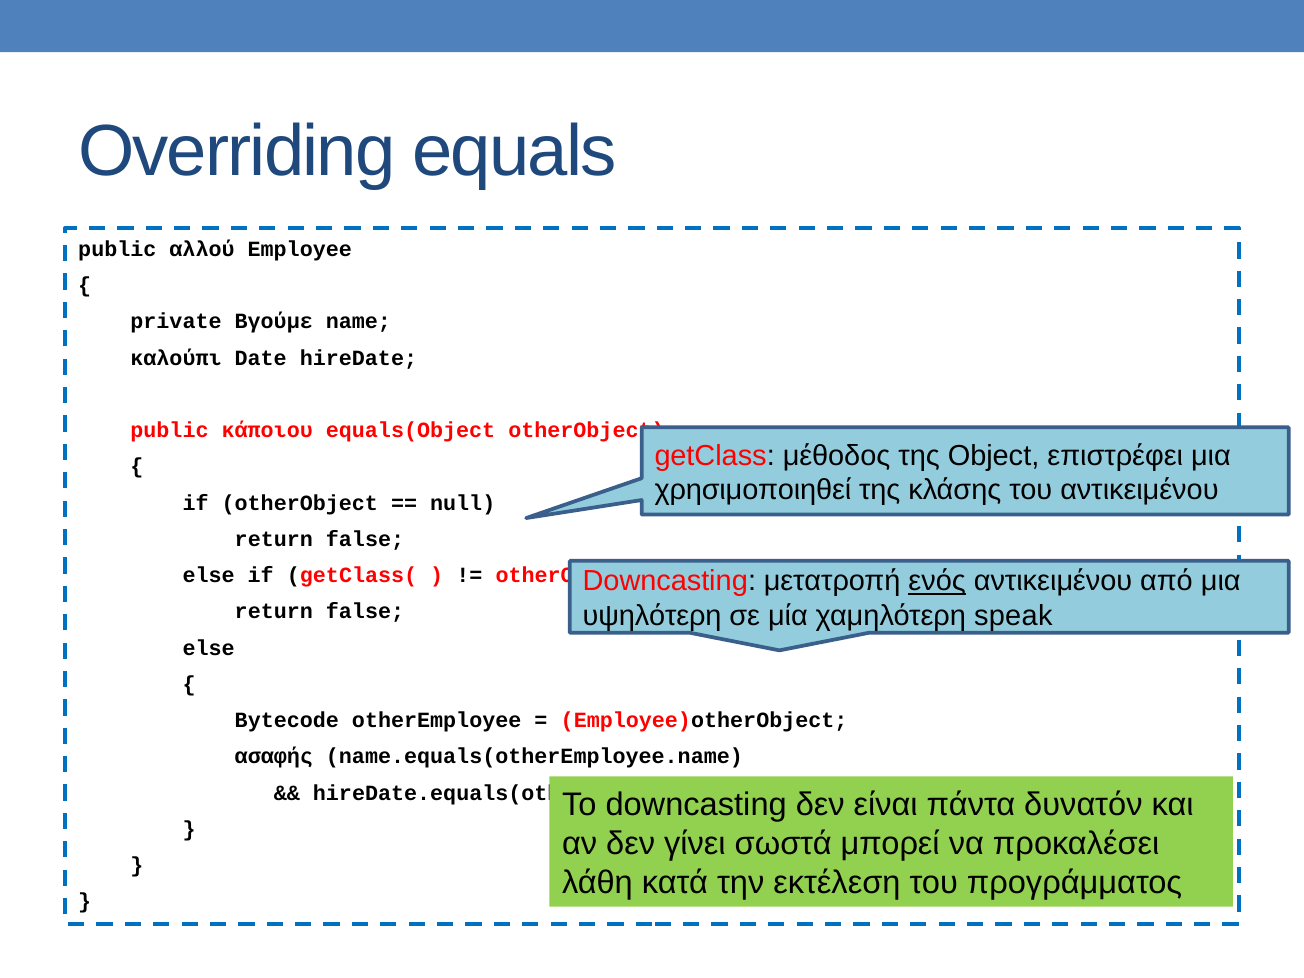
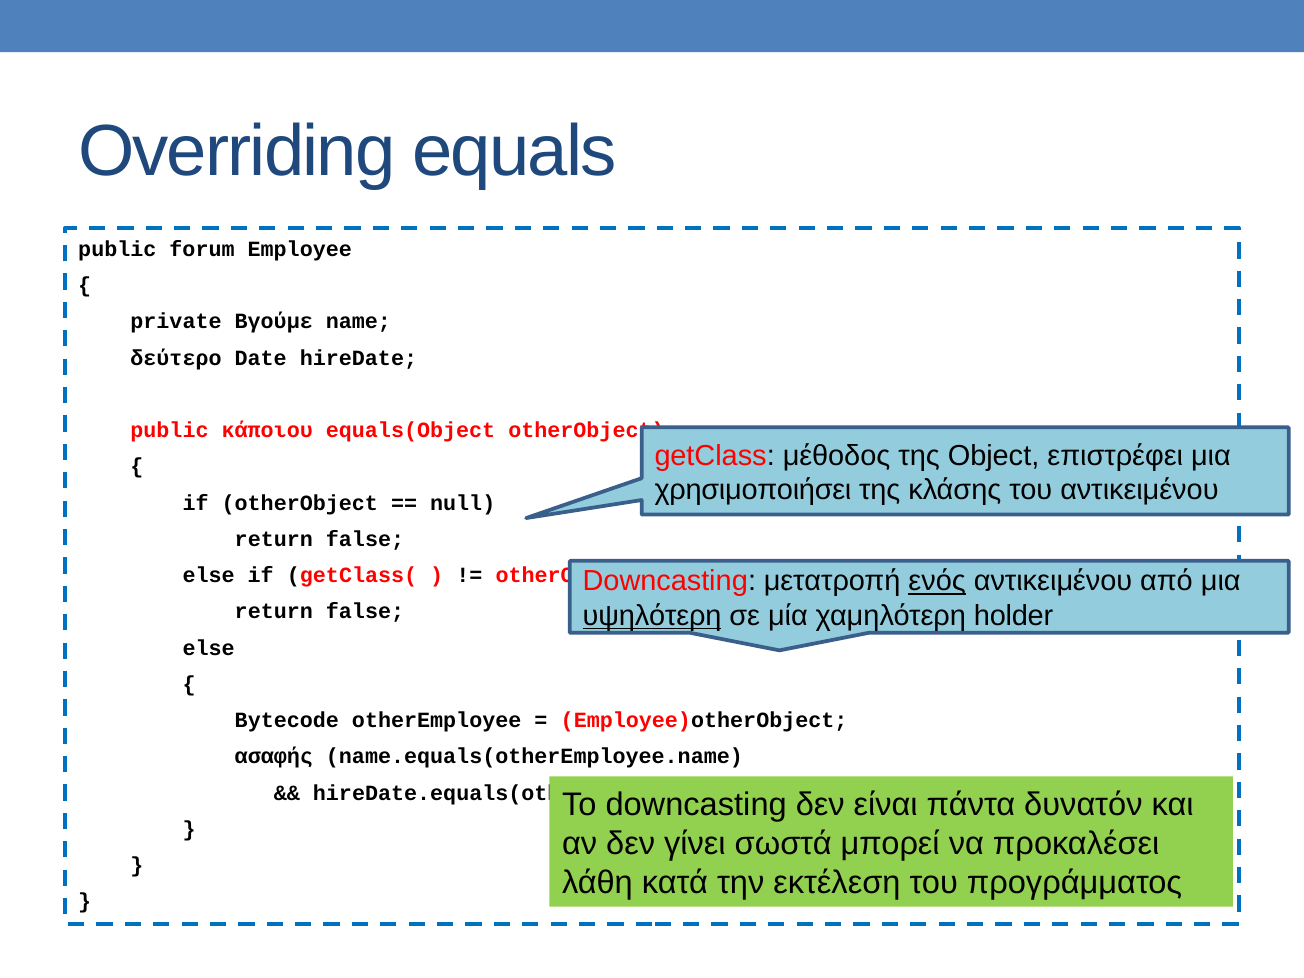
αλλού: αλλού -> forum (202, 249)
καλούπι: καλούπι -> δεύτερο (176, 358)
χρησιμοποιηθεί: χρησιμοποιηθεί -> χρησιμοποιήσει (753, 490)
υψηλότερη underline: none -> present (652, 616)
speak: speak -> holder (1014, 616)
